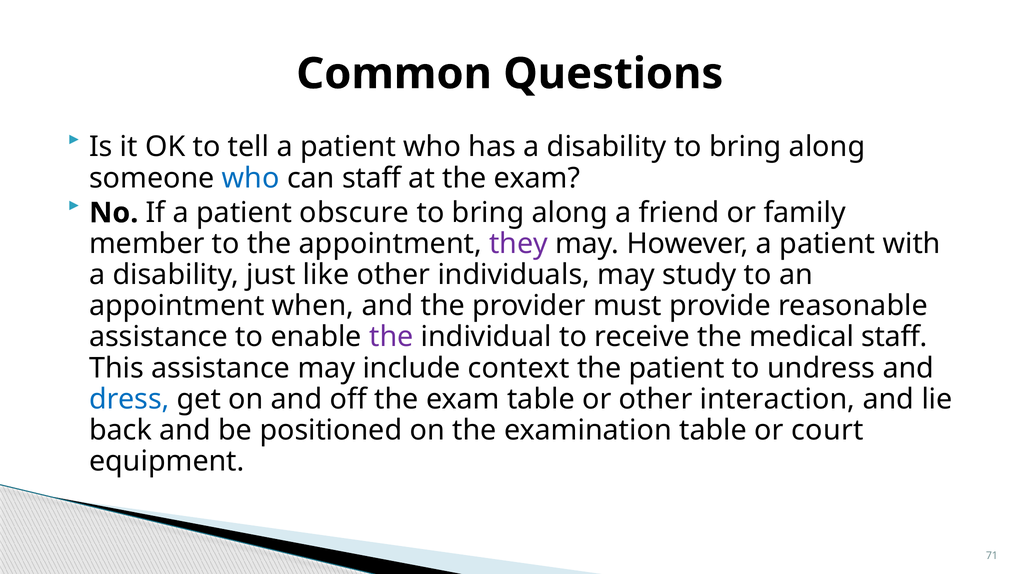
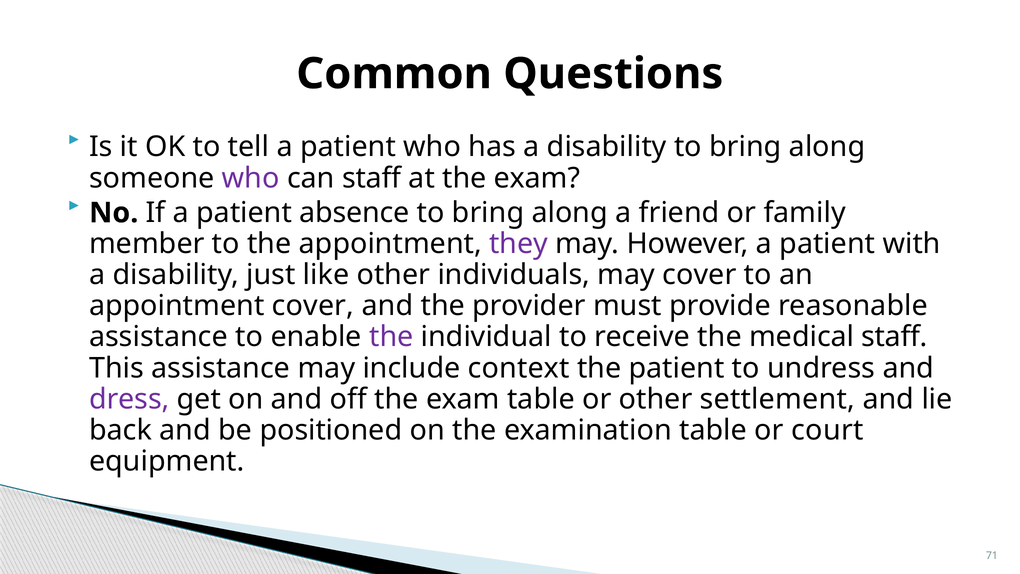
who colour: blue -> purple (251, 178)
obscure: obscure -> absence (354, 213)
may study: study -> cover (699, 275)
appointment when: when -> cover (313, 306)
dress colour: blue -> purple (129, 399)
interaction: interaction -> settlement (777, 399)
